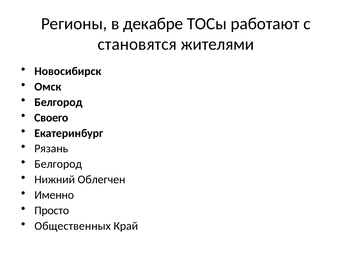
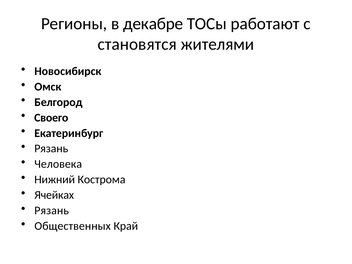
Белгород: Белгород -> Человека (58, 164)
Облегчен: Облегчен -> Кострома (102, 180)
Именно: Именно -> Ячейках (54, 195)
Просто: Просто -> Рязань (52, 211)
